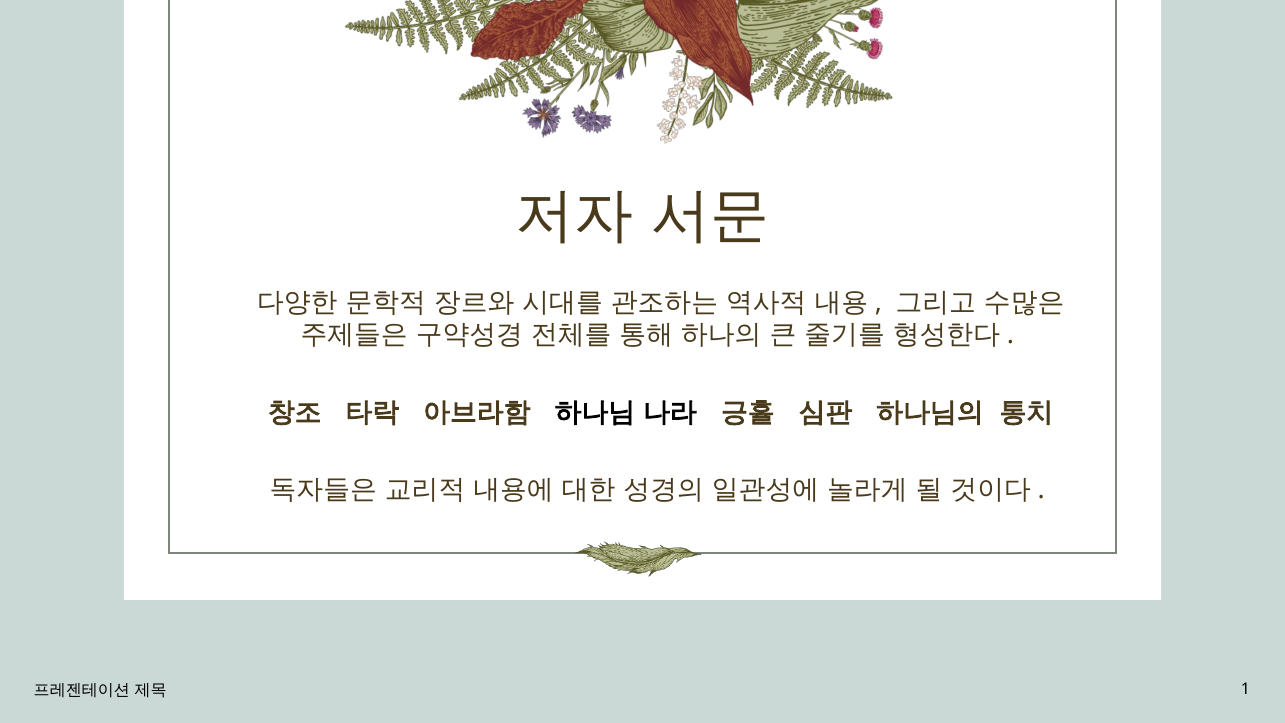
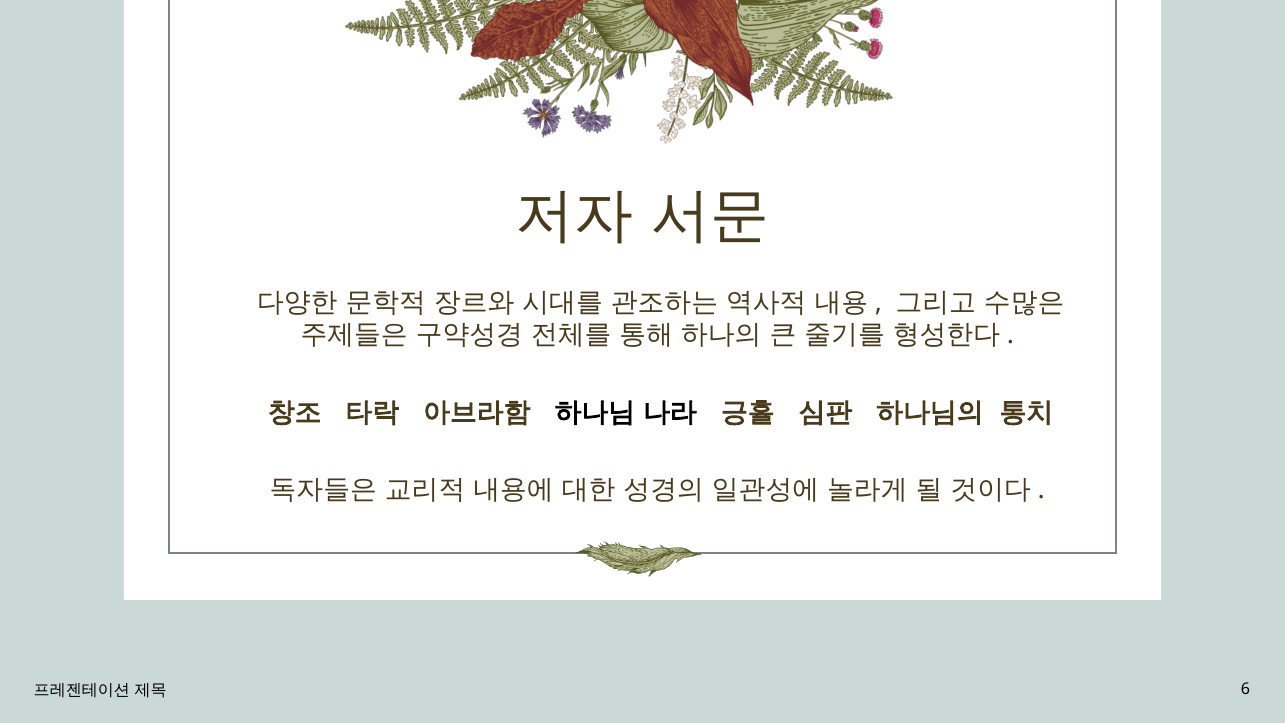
1: 1 -> 6 (1245, 689)
